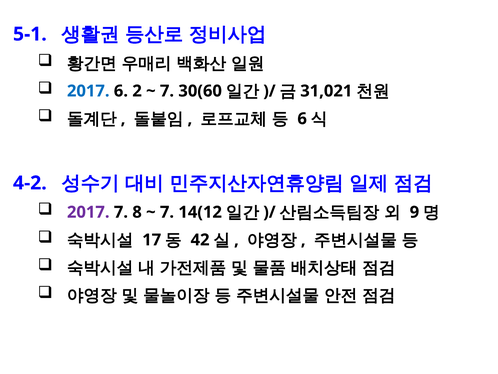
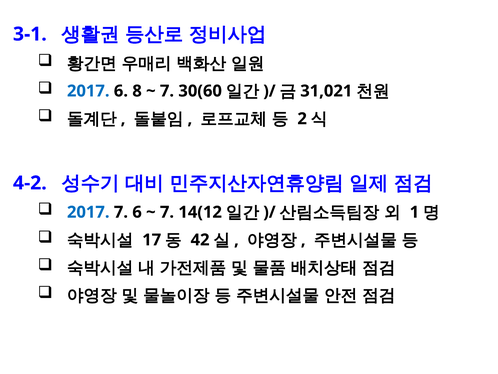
5-1: 5-1 -> 3-1 (30, 34)
2: 2 -> 8 (137, 91)
6: 6 -> 2 (302, 119)
2017 colour: purple -> blue (88, 212)
7 8: 8 -> 6 (137, 212)
9: 9 -> 1 (414, 212)
